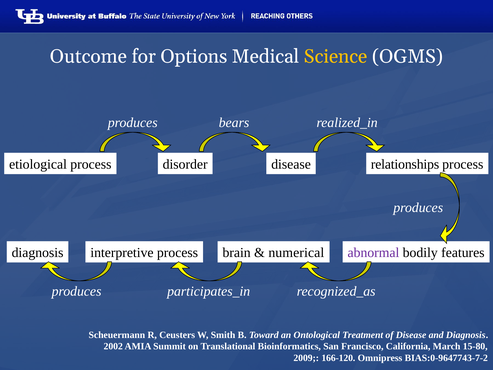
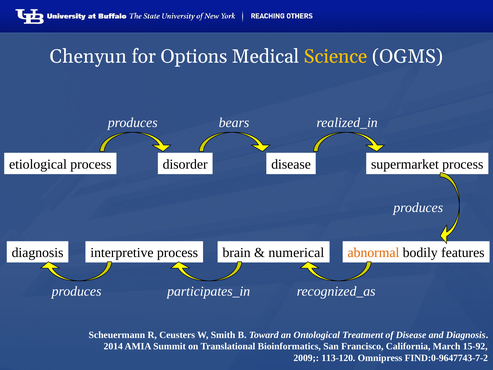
Outcome: Outcome -> Chenyun (88, 56)
relationships: relationships -> supermarket (405, 164)
abnormal colour: purple -> orange (373, 253)
2002: 2002 -> 2014 (113, 346)
15-80: 15-80 -> 15-92 (475, 346)
166-120: 166-120 -> 113-120 (338, 358)
BIAS:0-9647743-7-2: BIAS:0-9647743-7-2 -> FIND:0-9647743-7-2 (446, 358)
